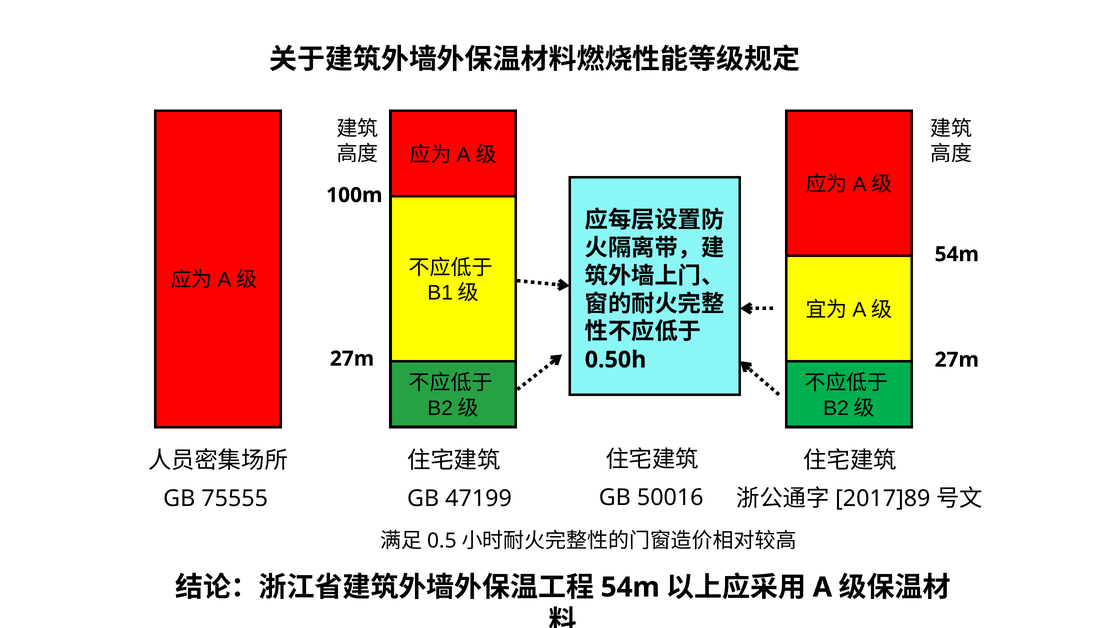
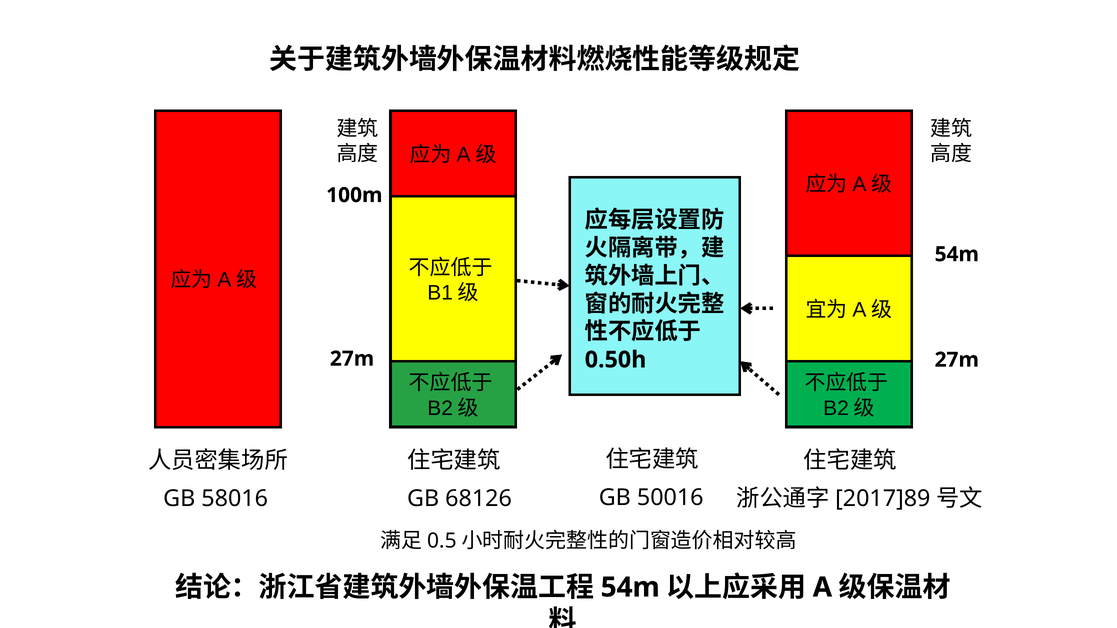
47199: 47199 -> 68126 (479, 499)
75555: 75555 -> 58016 (235, 499)
